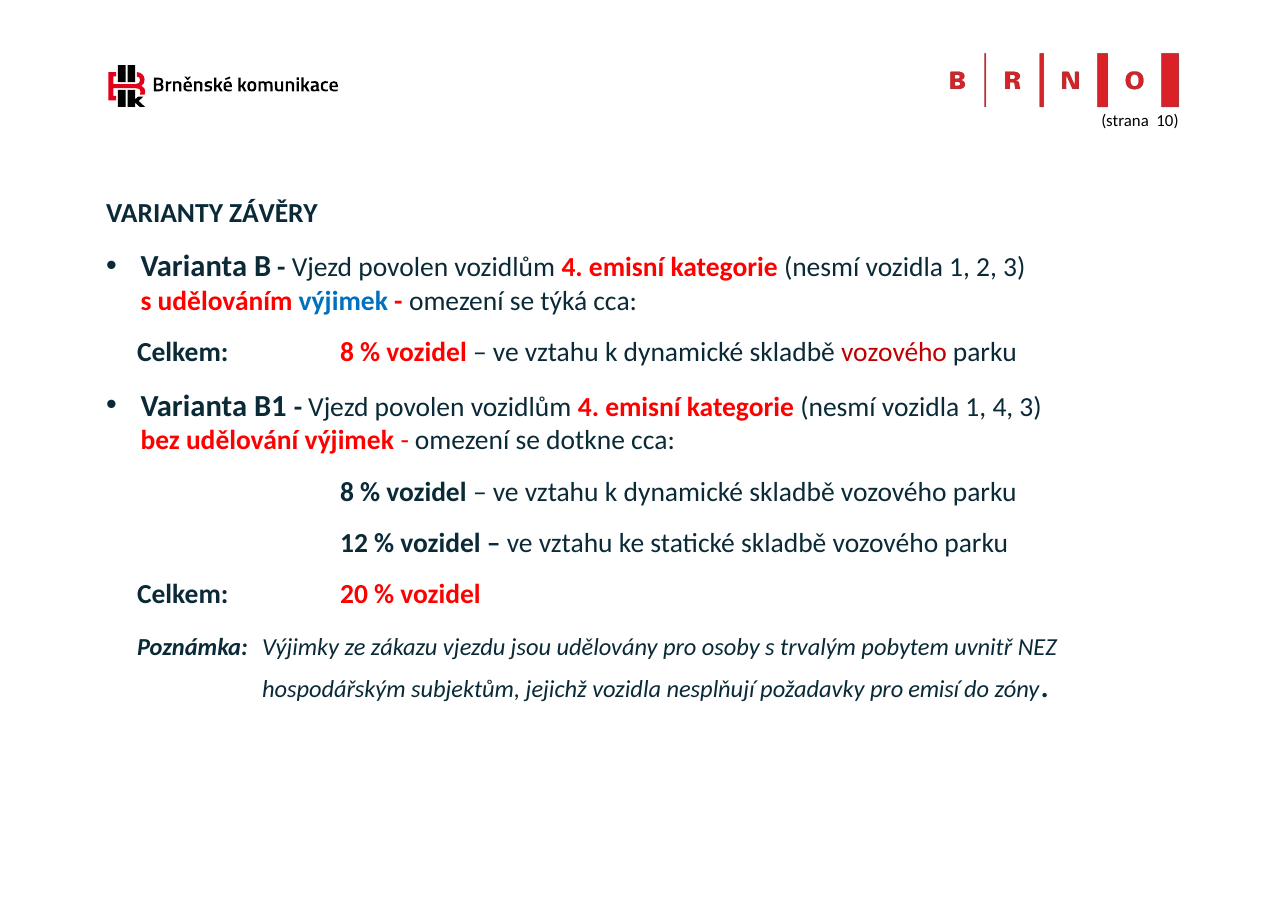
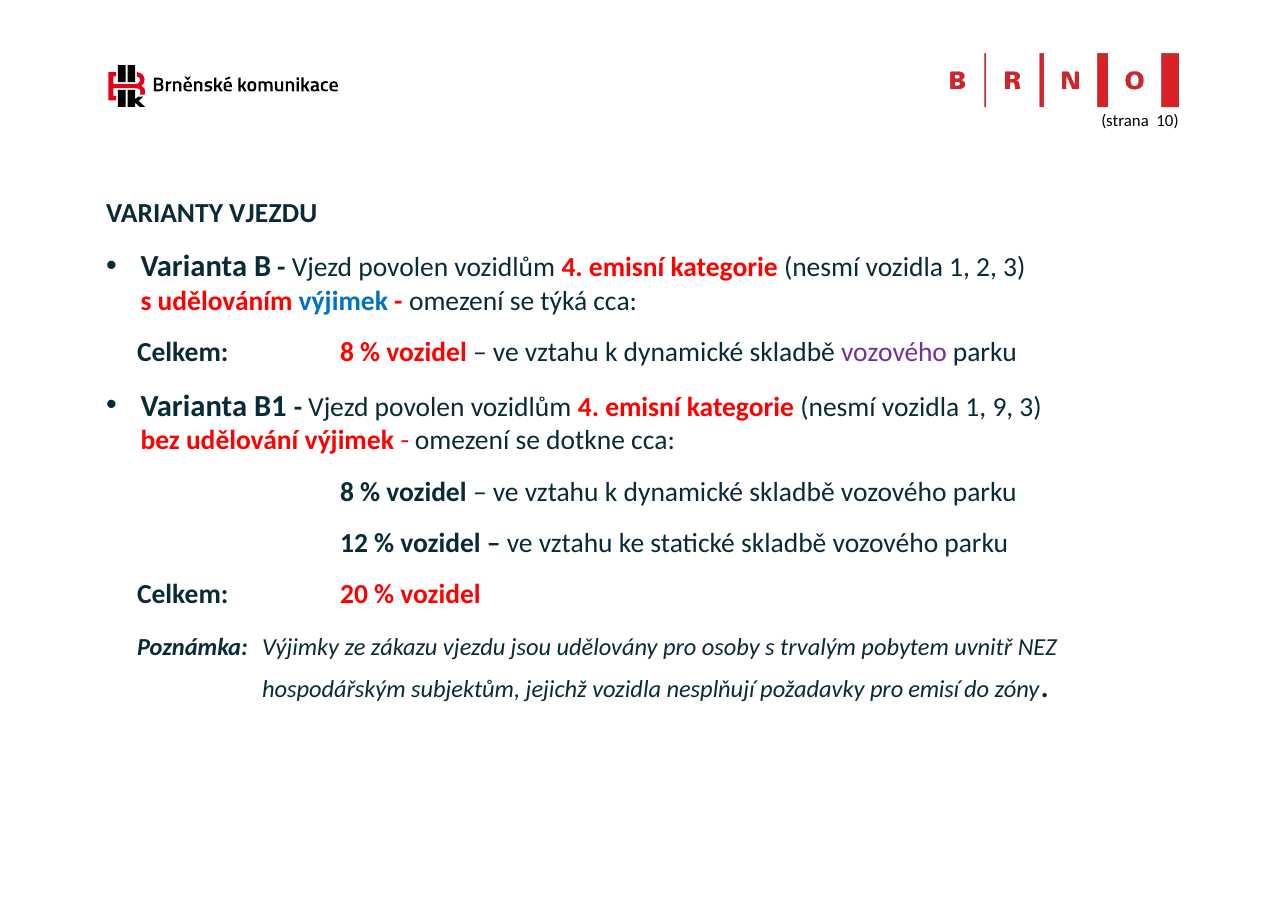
VARIANTY ZÁVĚRY: ZÁVĚRY -> VJEZDU (273, 213)
vozového colour: red -> purple (894, 353)
1 4: 4 -> 9 (1003, 407)
